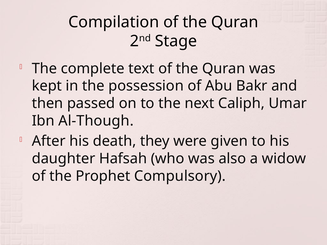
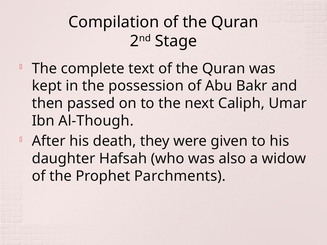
Compulsory: Compulsory -> Parchments (180, 176)
